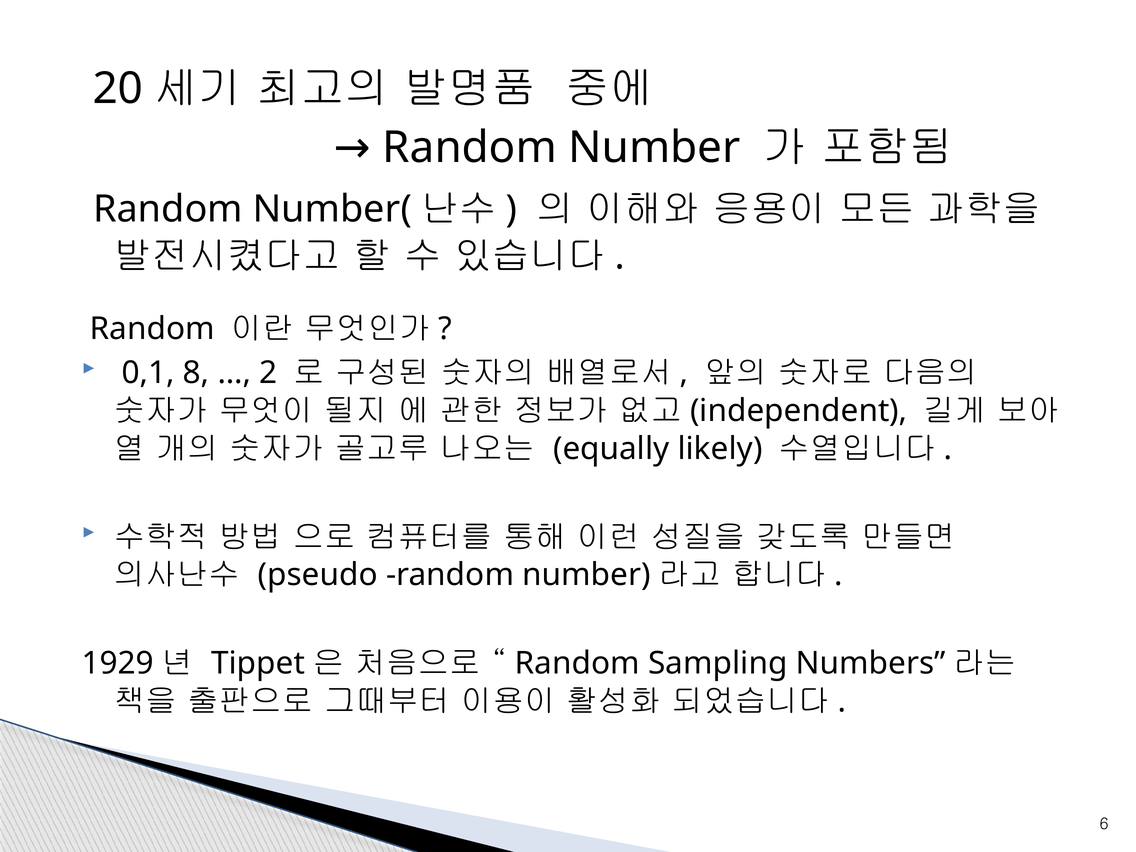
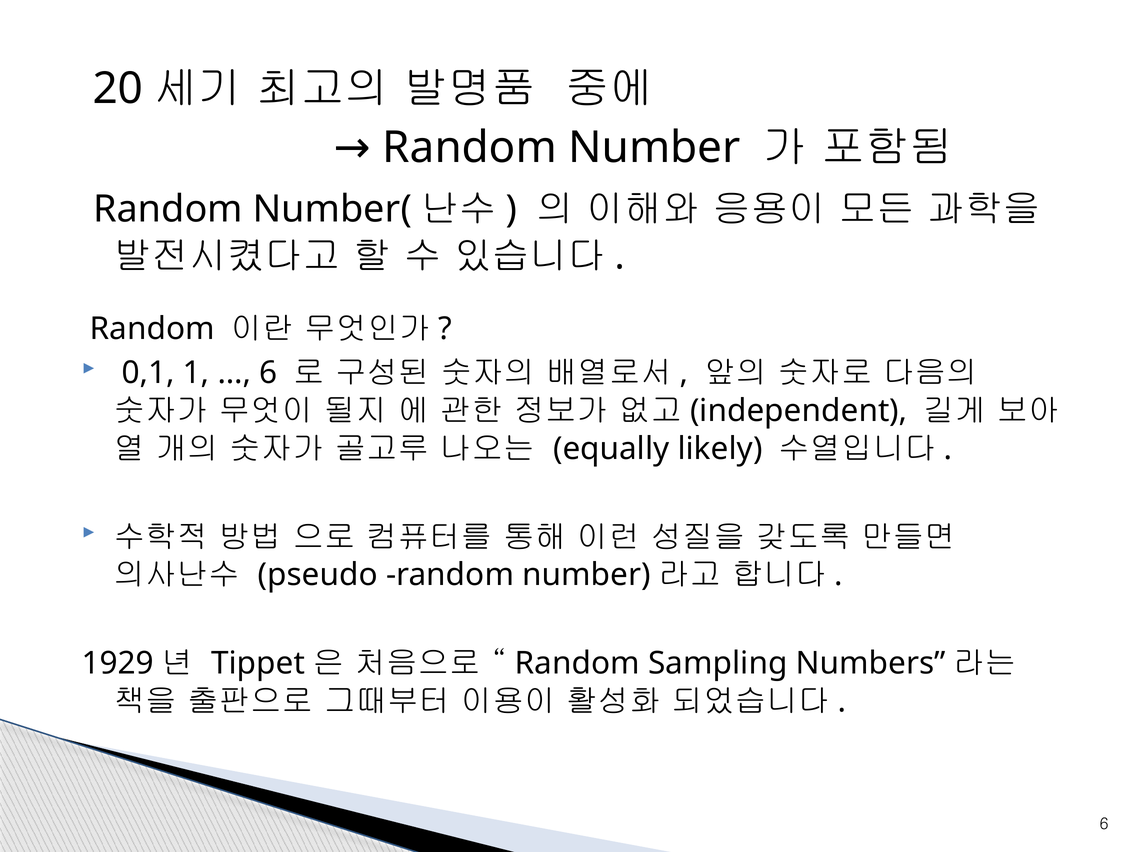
8: 8 -> 1 (196, 373)
2: 2 -> 6 (268, 373)
